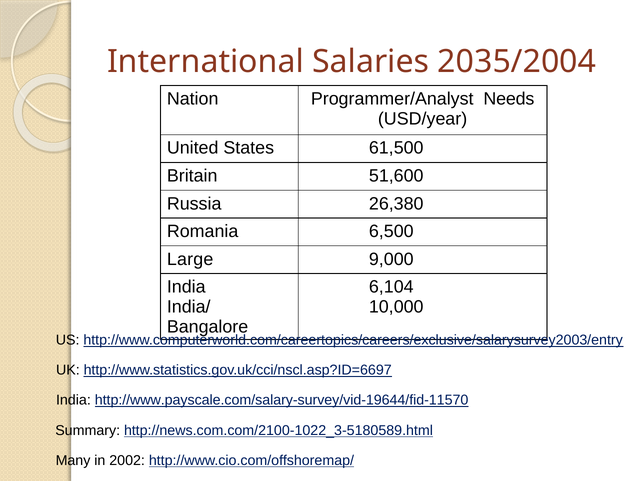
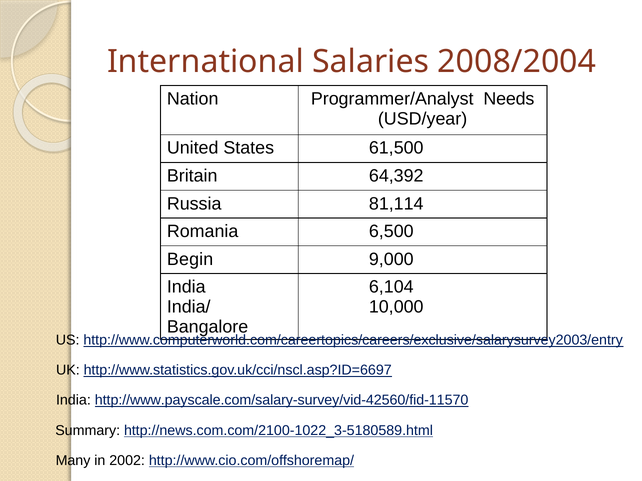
2035/2004: 2035/2004 -> 2008/2004 (517, 62)
51,600: 51,600 -> 64,392 (396, 176)
26,380: 26,380 -> 81,114 (396, 204)
Large: Large -> Begin (190, 259)
http://www.payscale.com/salary-survey/vid-19644/fid-11570: http://www.payscale.com/salary-survey/vid-19644/fid-11570 -> http://www.payscale.com/salary-survey/vid-42560/fid-11570 (282, 401)
